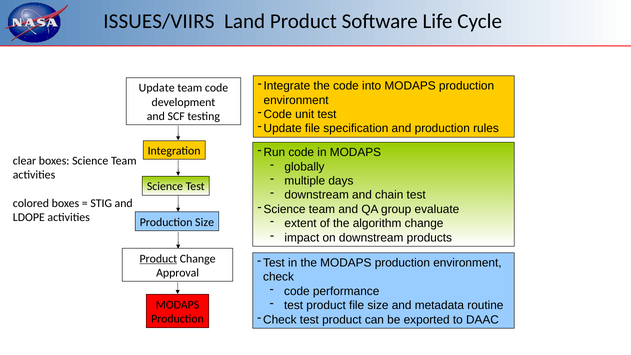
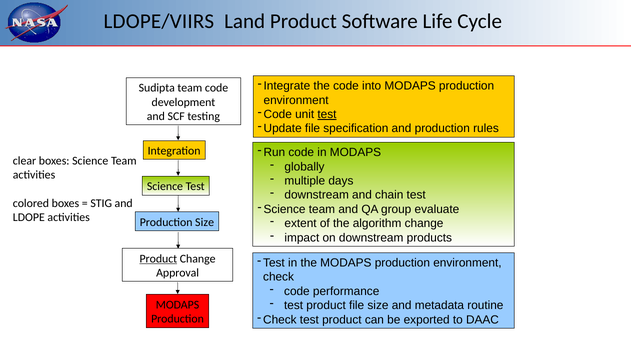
ISSUES/VIIRS: ISSUES/VIIRS -> LDOPE/VIIRS (159, 21)
Update: Update -> Sudipta (157, 88)
test underline: none -> present (327, 114)
